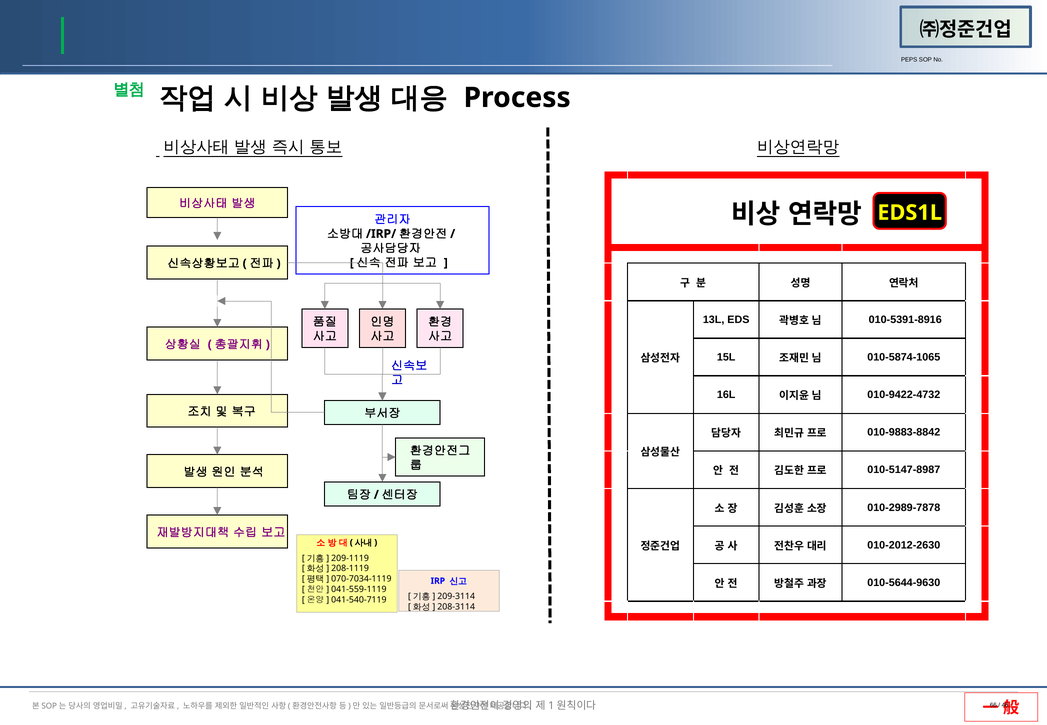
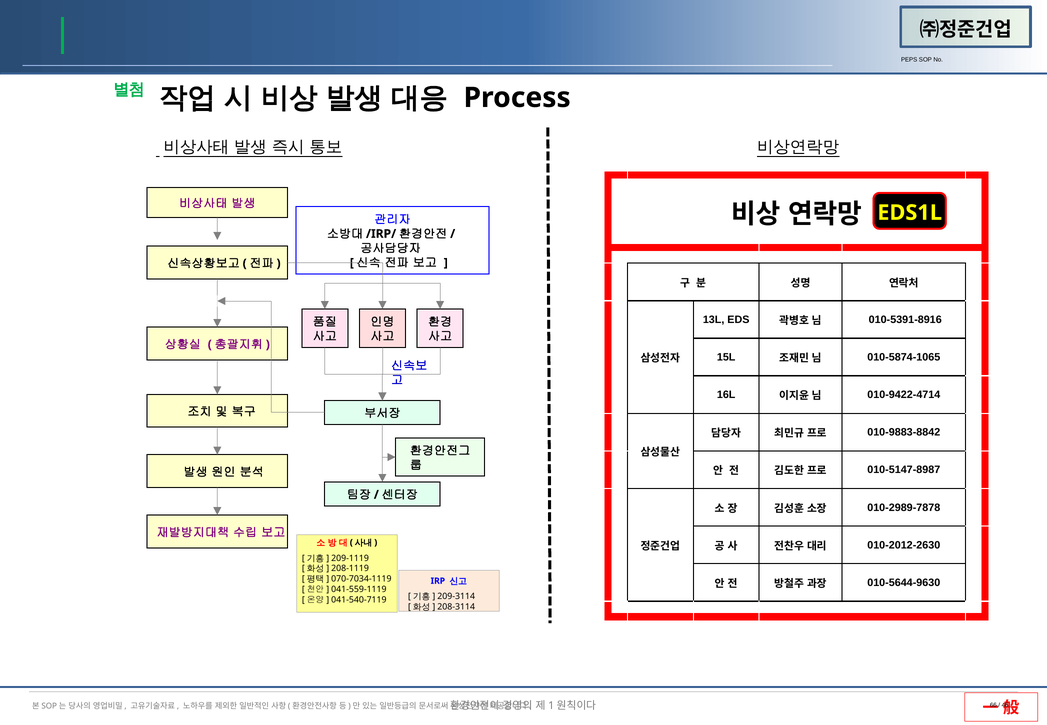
010-9422-4732: 010-9422-4732 -> 010-9422-4714 (904, 395)
